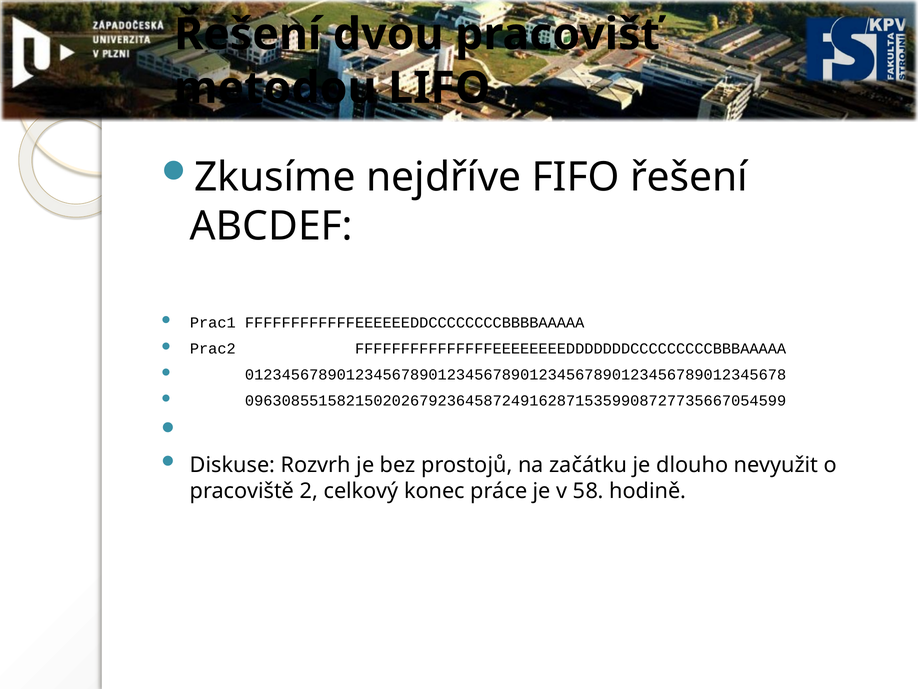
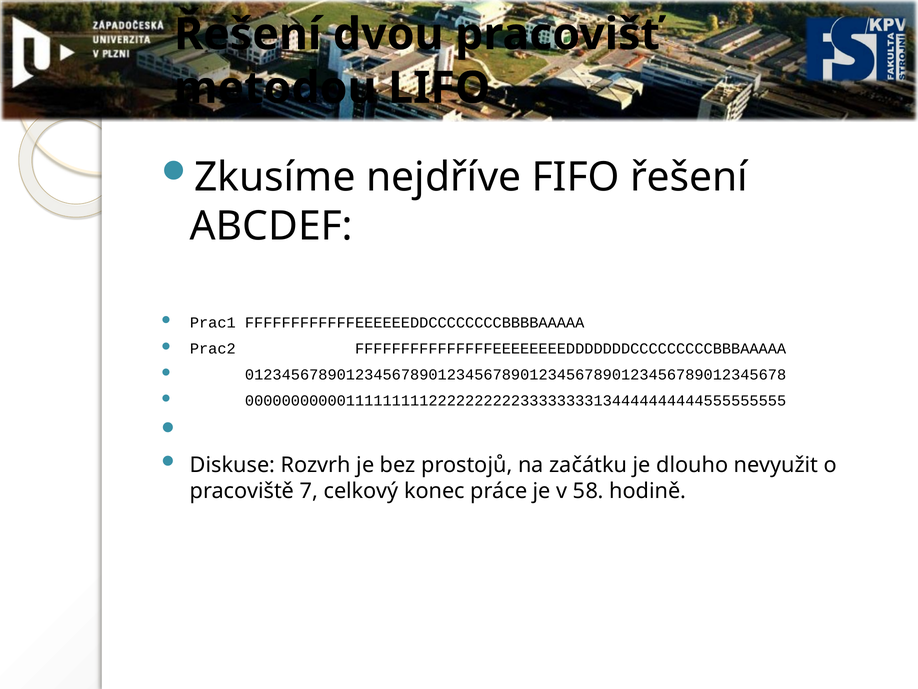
09630855158215020267923645872491628715359908727735667054599: 09630855158215020267923645872491628715359908727735667054599 -> 00000000000111111111222222222233333333134444444444555555555 (516, 401)
2: 2 -> 7 (309, 491)
